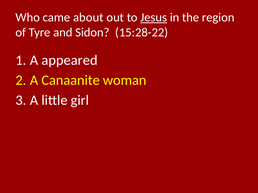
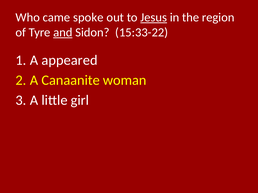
about: about -> spoke (88, 17)
and underline: none -> present (63, 32)
15:28-22: 15:28-22 -> 15:33-22 (142, 32)
